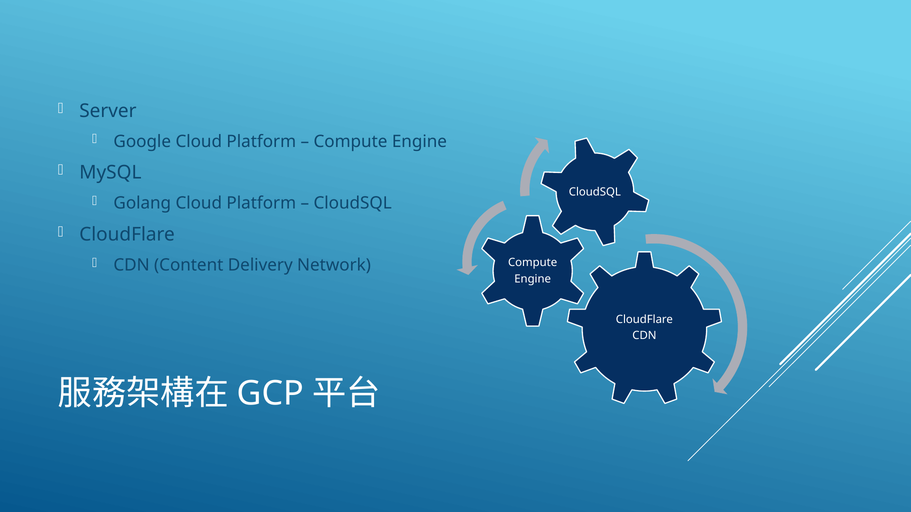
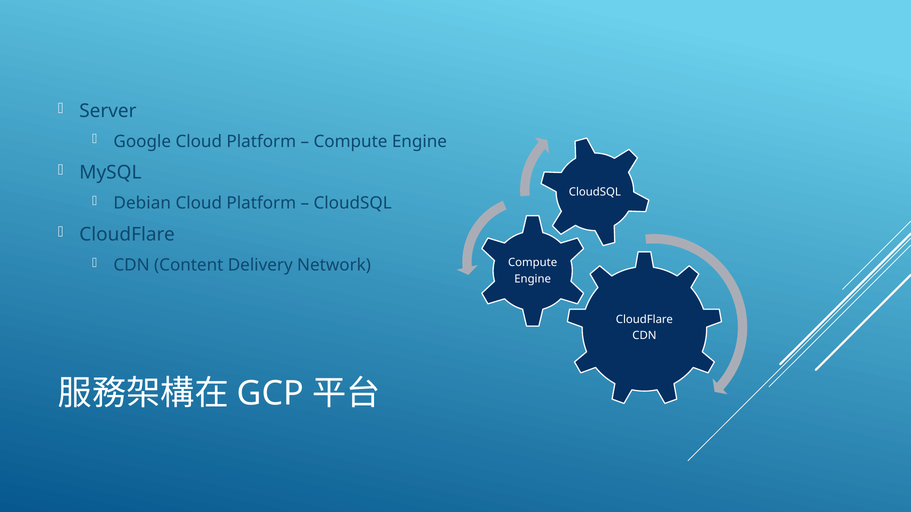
Golang: Golang -> Debian (142, 203)
